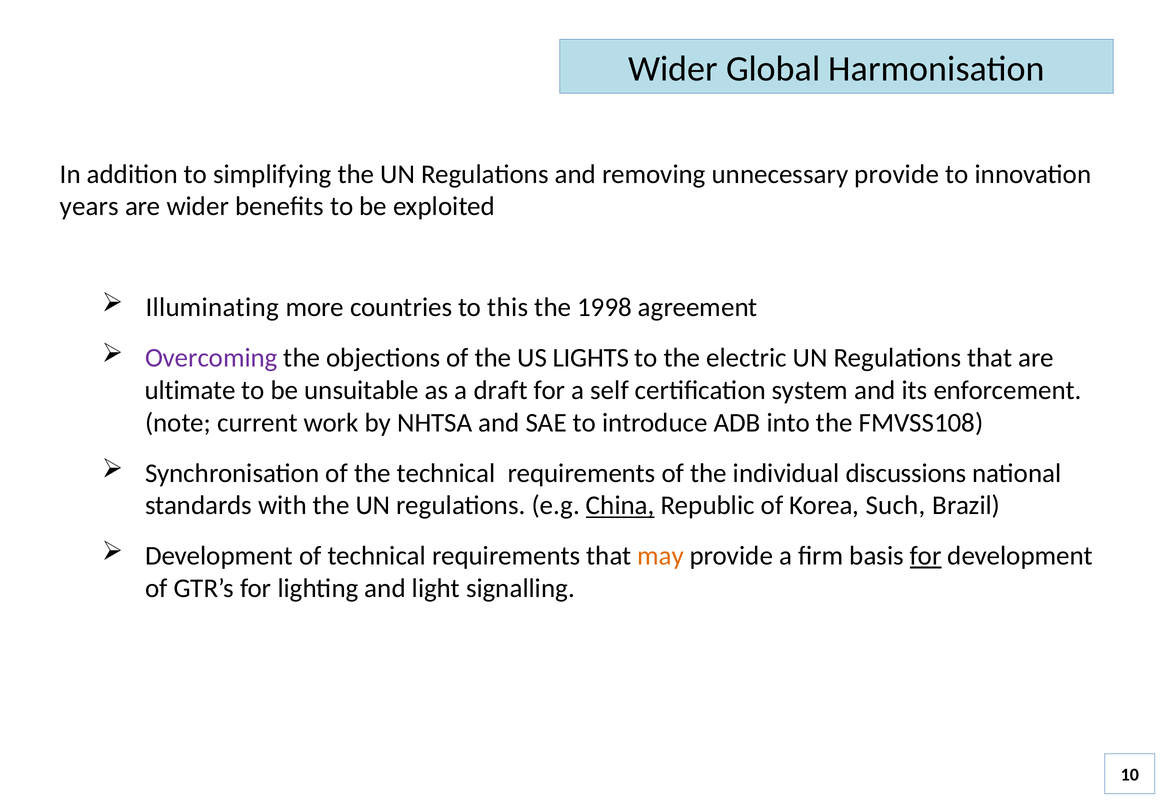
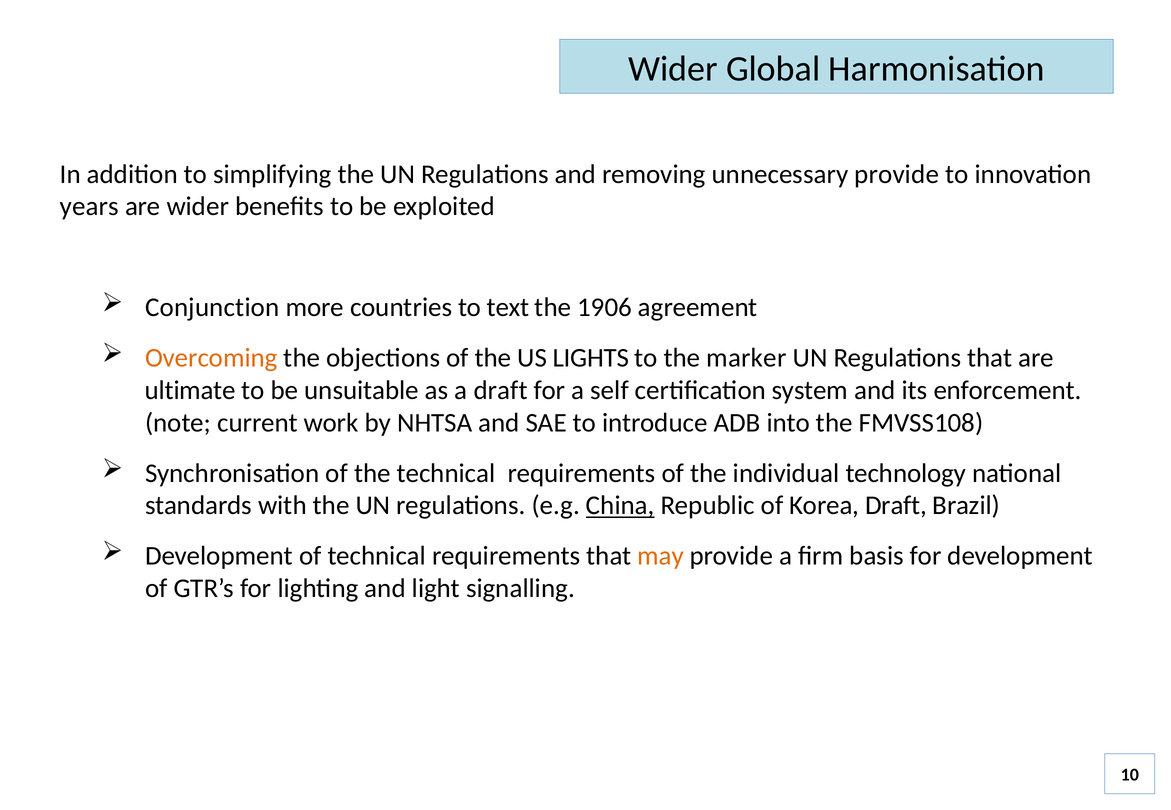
Illuminating: Illuminating -> Conjunction (212, 308)
this: this -> text (508, 308)
1998: 1998 -> 1906 (605, 308)
Overcoming colour: purple -> orange (211, 358)
electric: electric -> marker (746, 358)
discussions: discussions -> technology (906, 473)
Korea Such: Such -> Draft (896, 506)
for underline: present -> none (926, 556)
